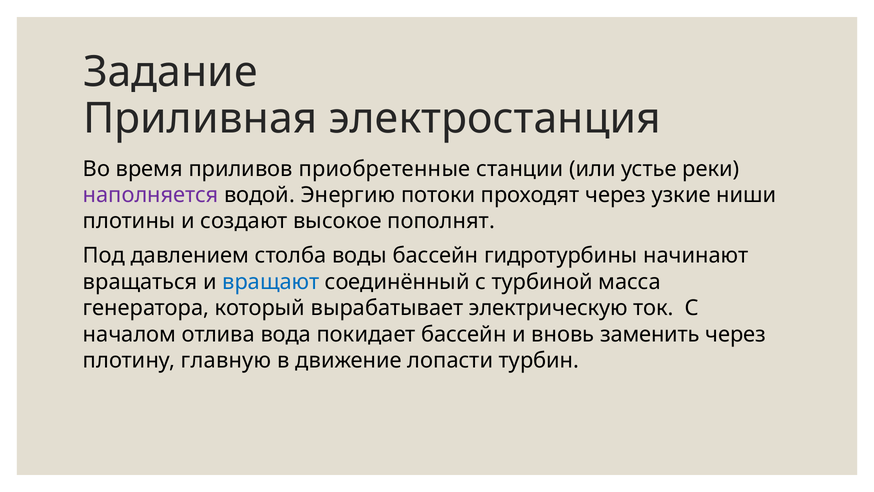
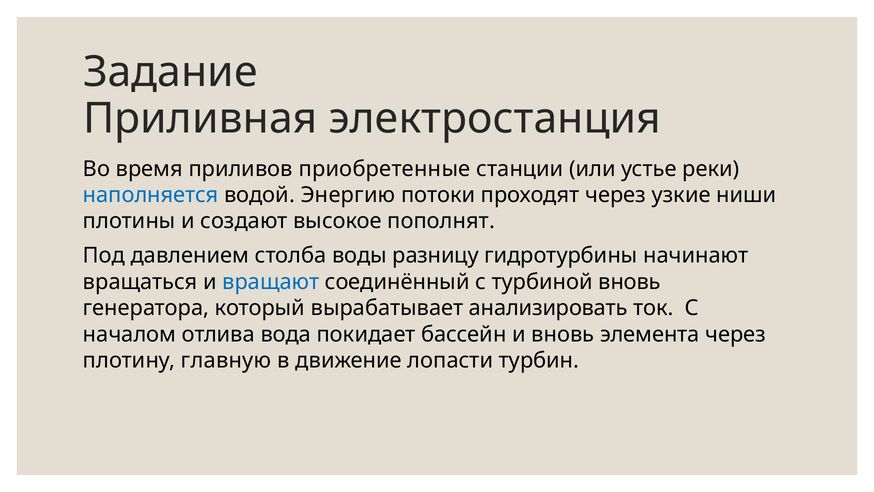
наполняется colour: purple -> blue (151, 195)
воды бассейн: бассейн -> разницу (436, 256)
турбиной масса: масса -> вновь (630, 282)
электрическую: электрическую -> анализировать (548, 308)
заменить: заменить -> элемента (650, 334)
